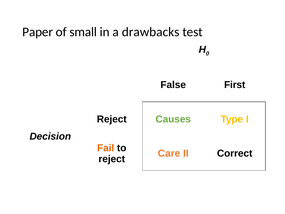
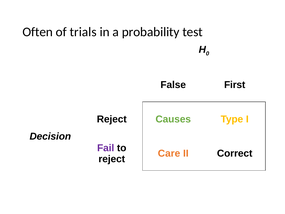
Paper: Paper -> Often (38, 32)
small: small -> trials (83, 32)
drawbacks: drawbacks -> probability (151, 32)
Fail colour: orange -> purple (106, 148)
